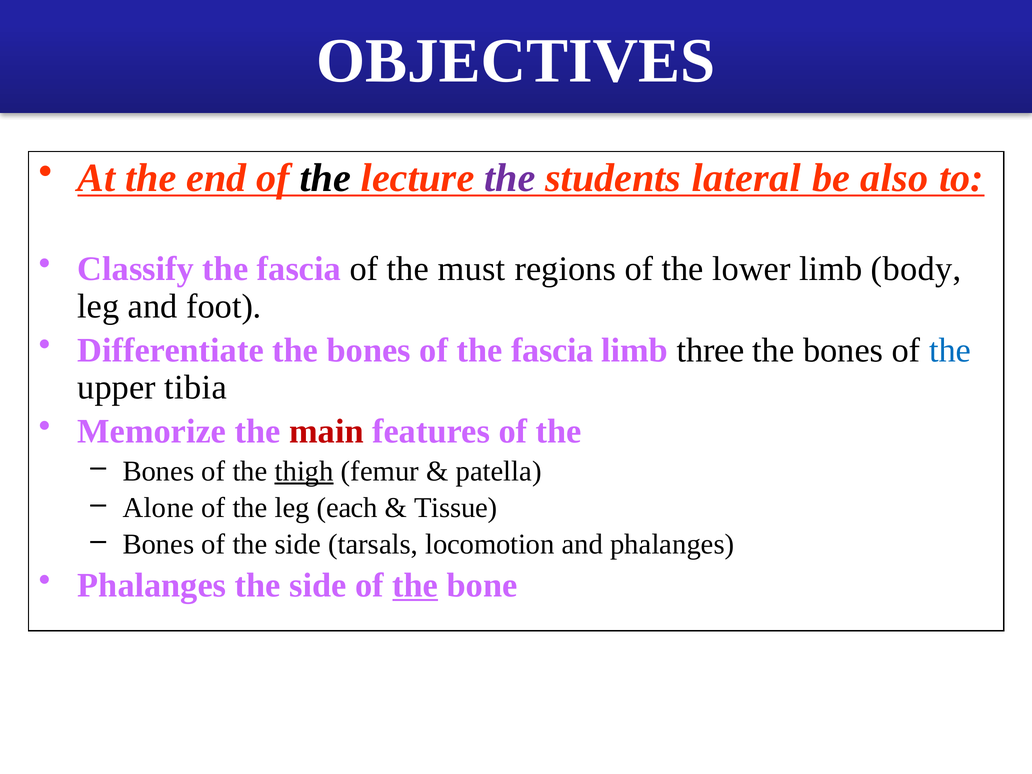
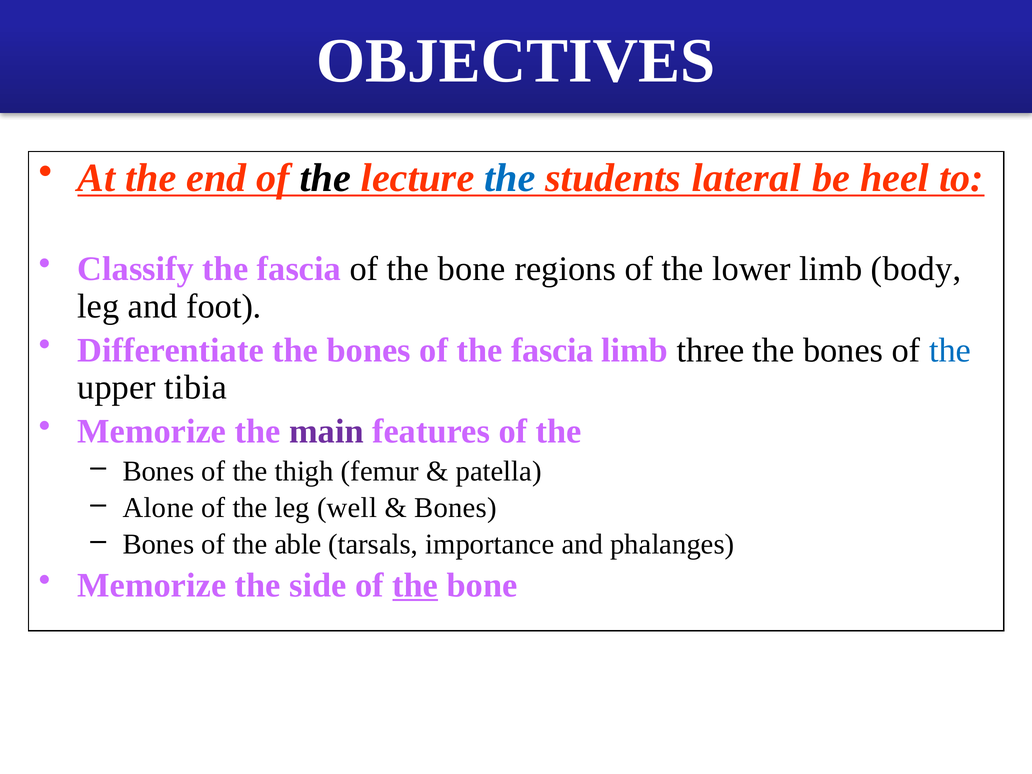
the colour: purple -> blue (510, 178)
also: also -> heel (895, 178)
must: must -> bone (472, 269)
main colour: red -> purple (326, 431)
thigh underline: present -> none (304, 471)
each: each -> well (347, 508)
Tissue: Tissue -> Bones (455, 508)
of the side: side -> able (298, 545)
locomotion: locomotion -> importance (490, 545)
Phalanges: Phalanges -> Memorize (152, 585)
